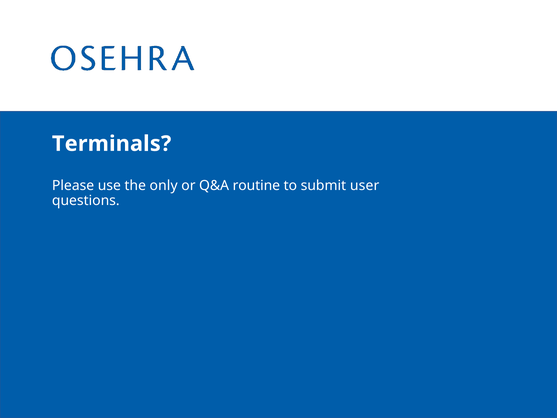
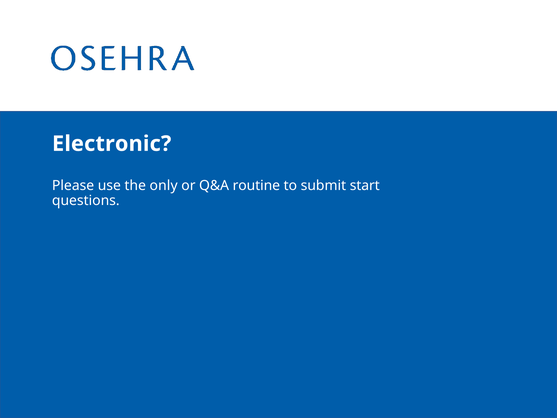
Terminals: Terminals -> Electronic (112, 144)
user: user -> start (365, 186)
